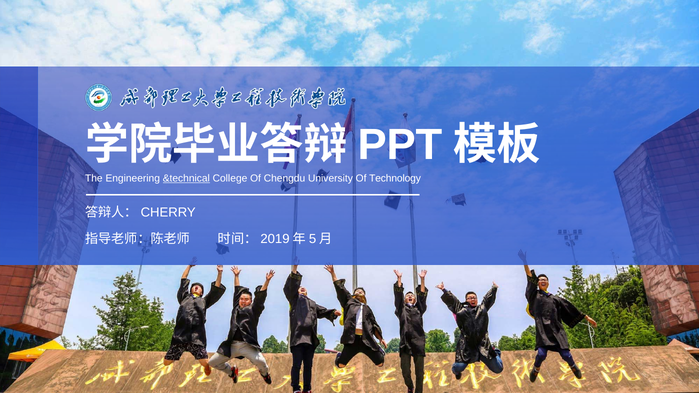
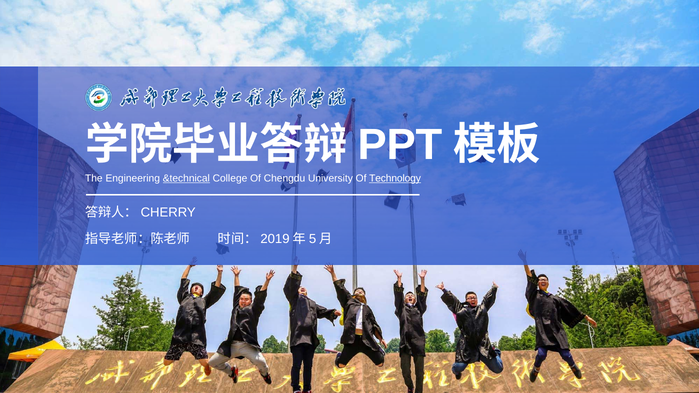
Technology underline: none -> present (395, 178)
